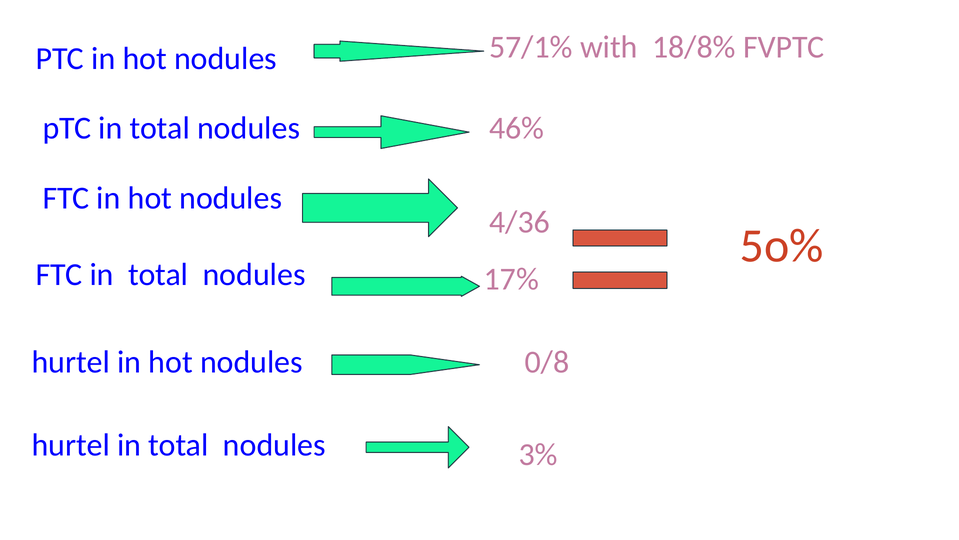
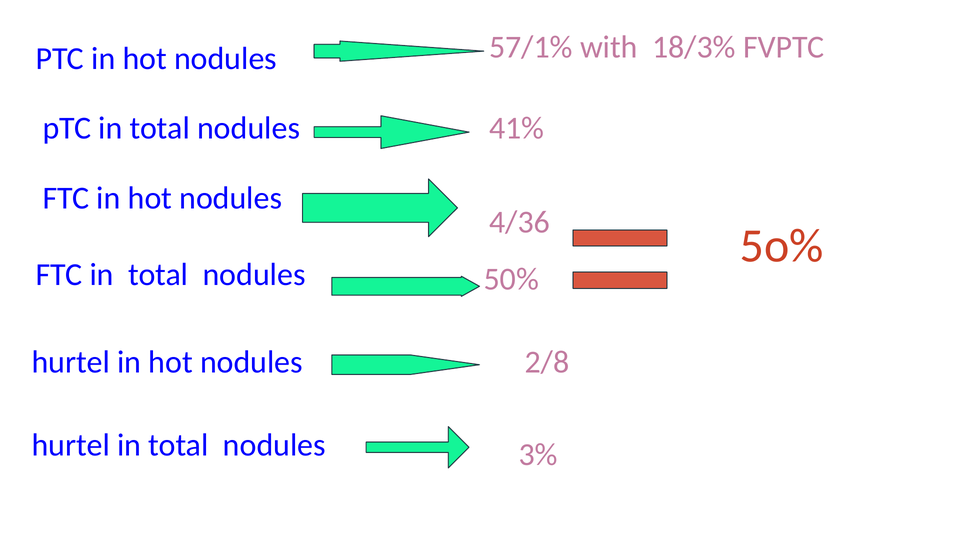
18/8%: 18/8% -> 18/3% (694, 47)
46%: 46% -> 41% (517, 128)
17%: 17% -> 50% (511, 279)
0/8: 0/8 -> 2/8 (547, 362)
